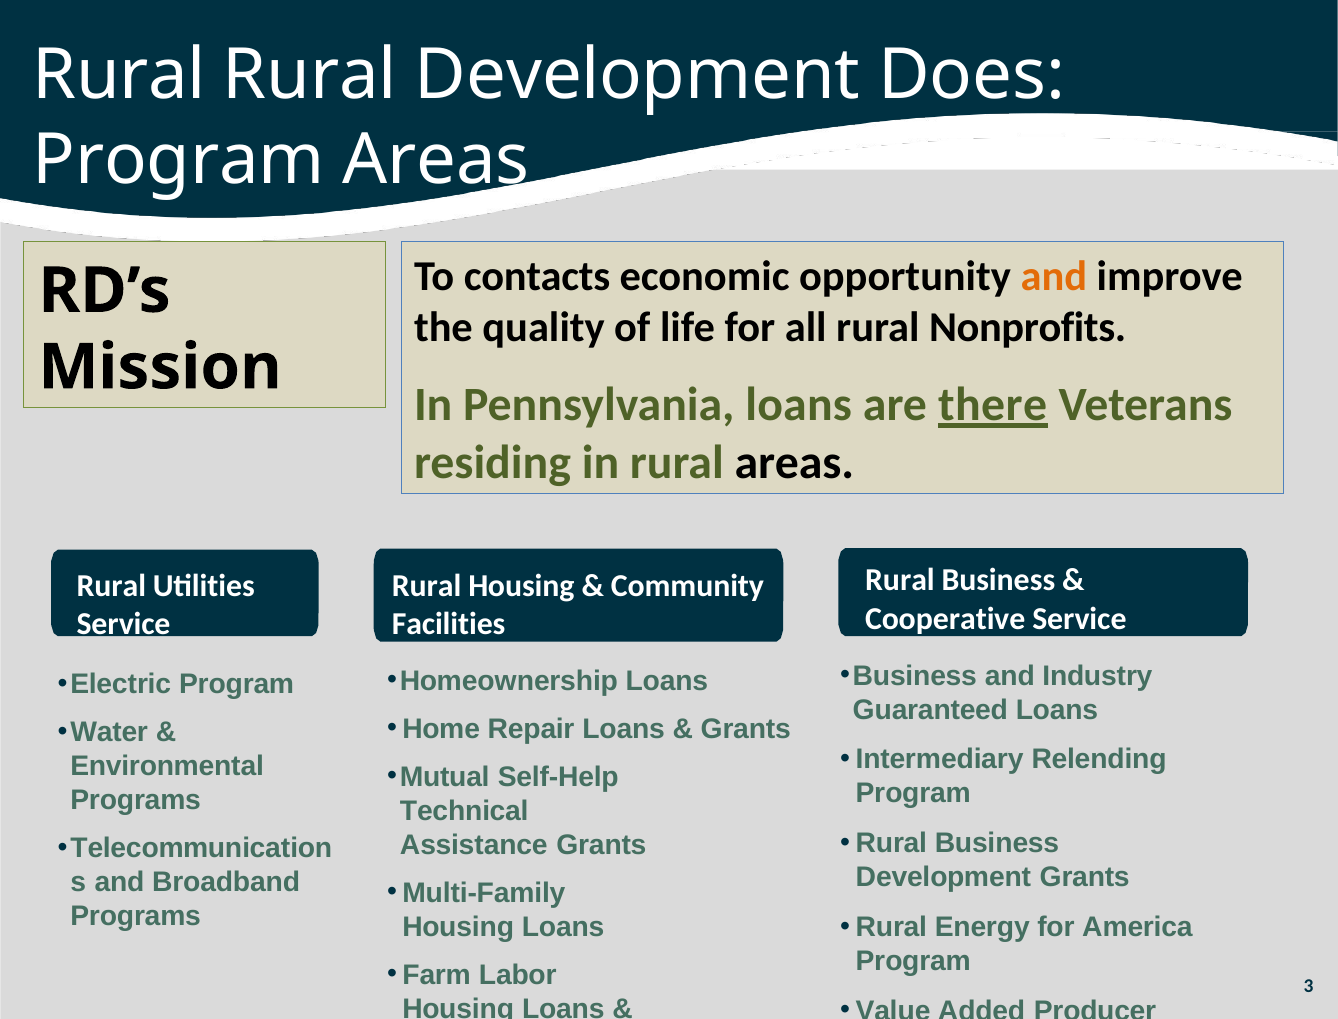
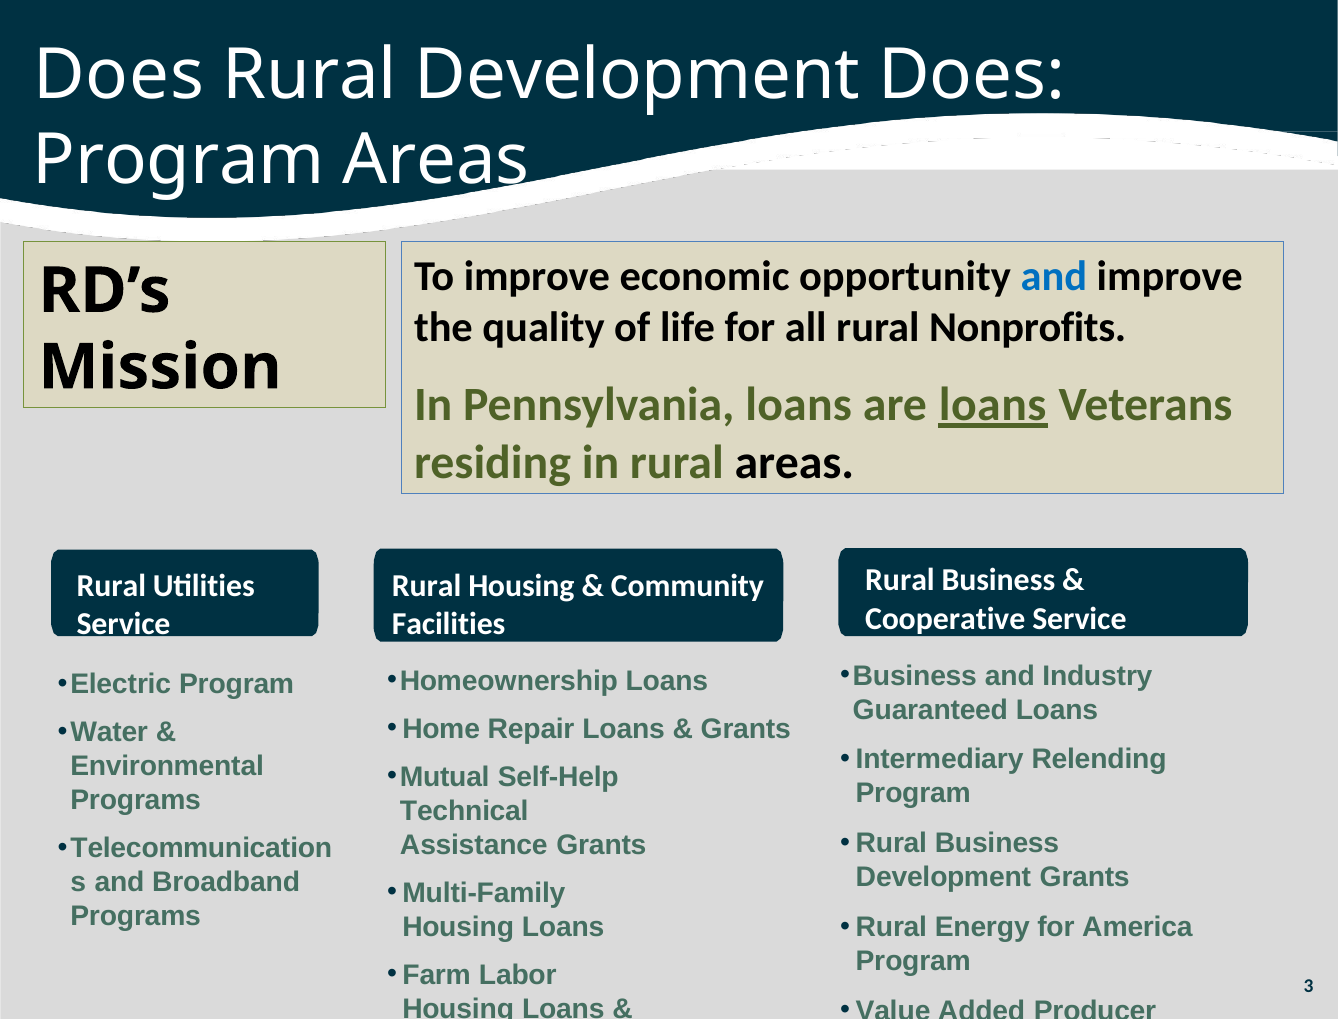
Rural: Rural -> Does (119, 75)
To contacts: contacts -> improve (537, 276)
and colour: orange -> blue (1054, 276)
are there: there -> loans (993, 405)
